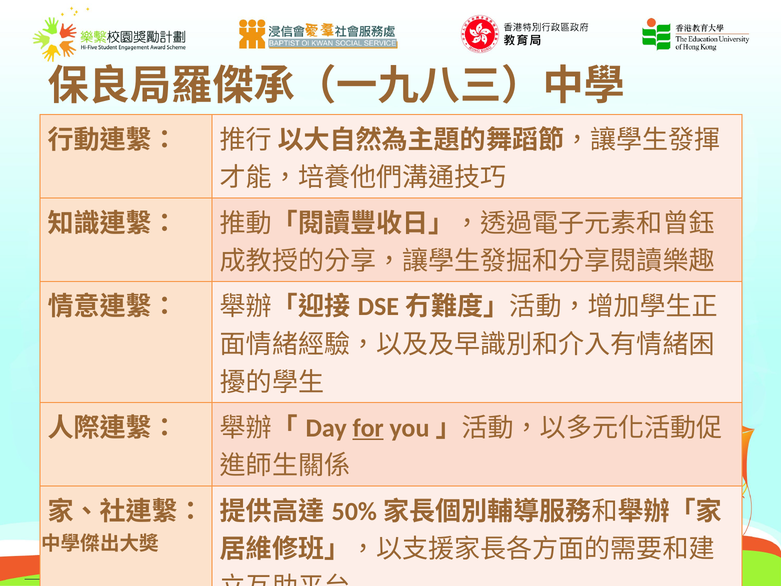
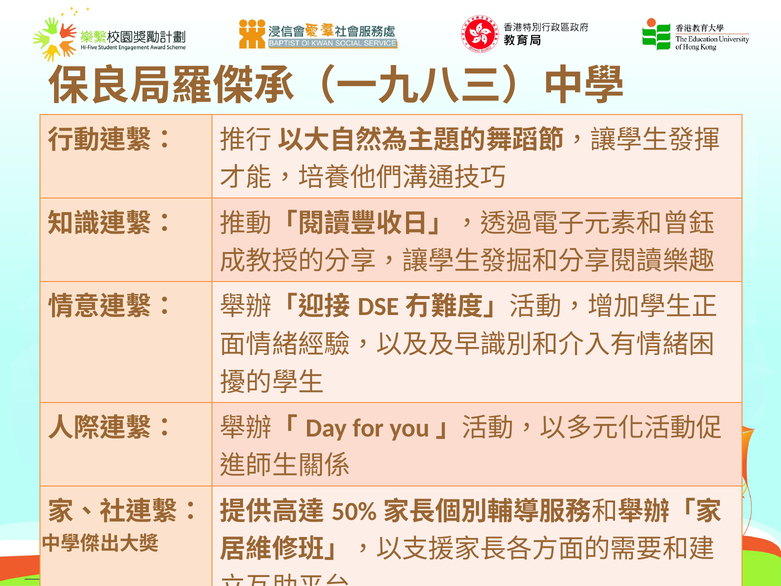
for underline: present -> none (368, 428)
